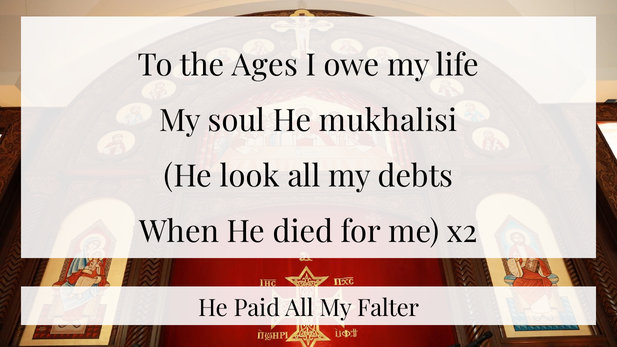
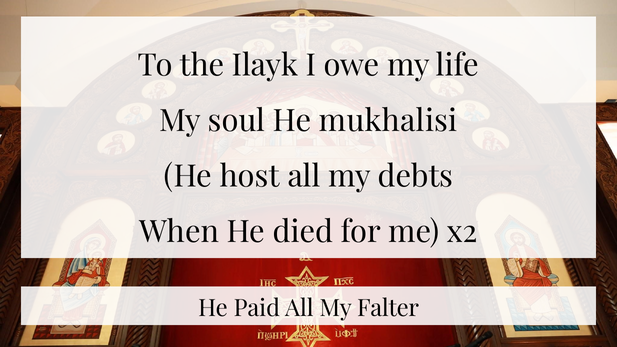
Ages: Ages -> Ilayk (265, 65)
look: look -> host (250, 177)
